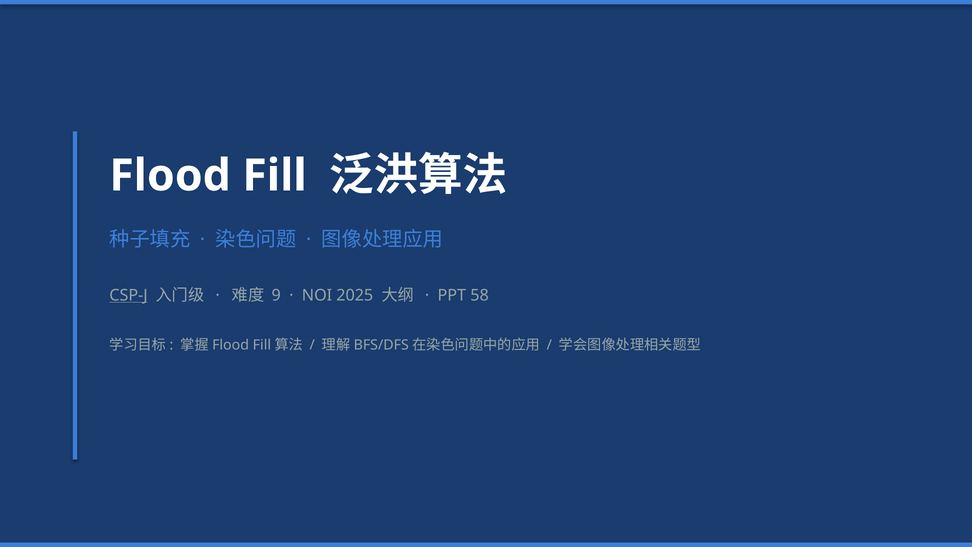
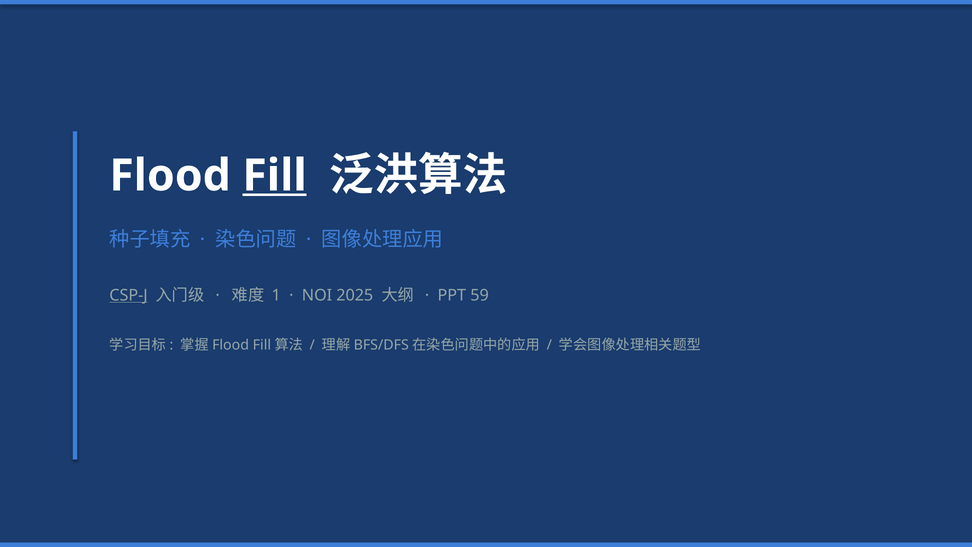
Fill underline: none -> present (274, 176)
9: 9 -> 1 (276, 295)
58: 58 -> 59 (480, 295)
